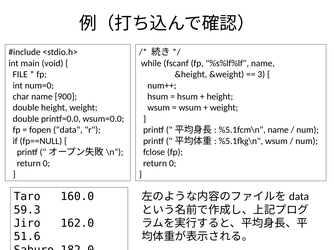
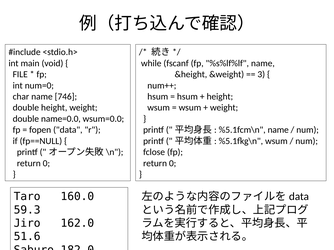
900: 900 -> 746 (66, 97)
printf=0.0: printf=0.0 -> name=0.0 (61, 119)
